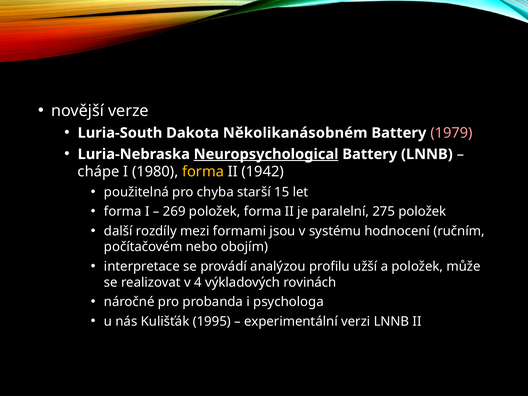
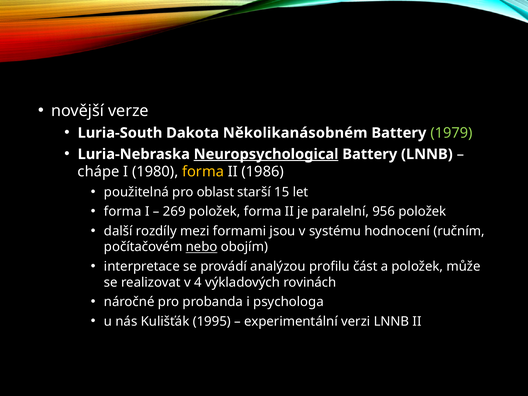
1979 colour: pink -> light green (452, 133)
1942: 1942 -> 1986 (263, 172)
chyba: chyba -> oblast (215, 192)
275: 275 -> 956 (384, 212)
nebo underline: none -> present (202, 247)
užší: užší -> část (365, 266)
